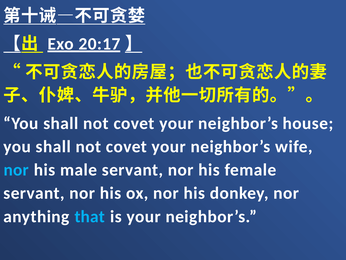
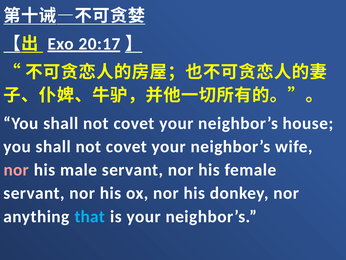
nor colour: light blue -> pink (16, 170)
